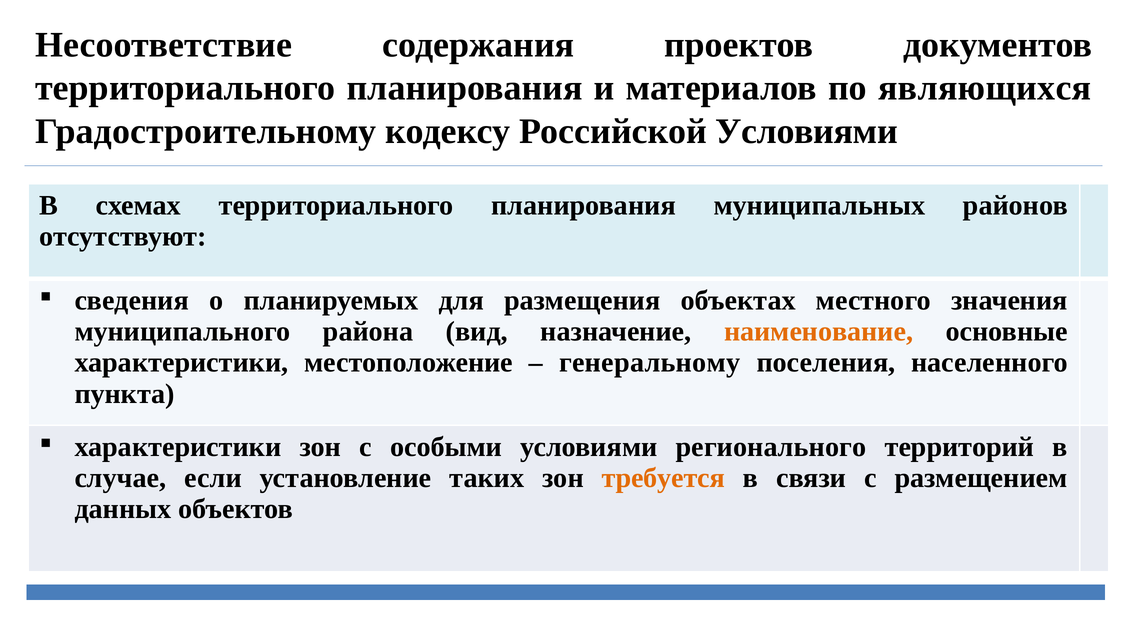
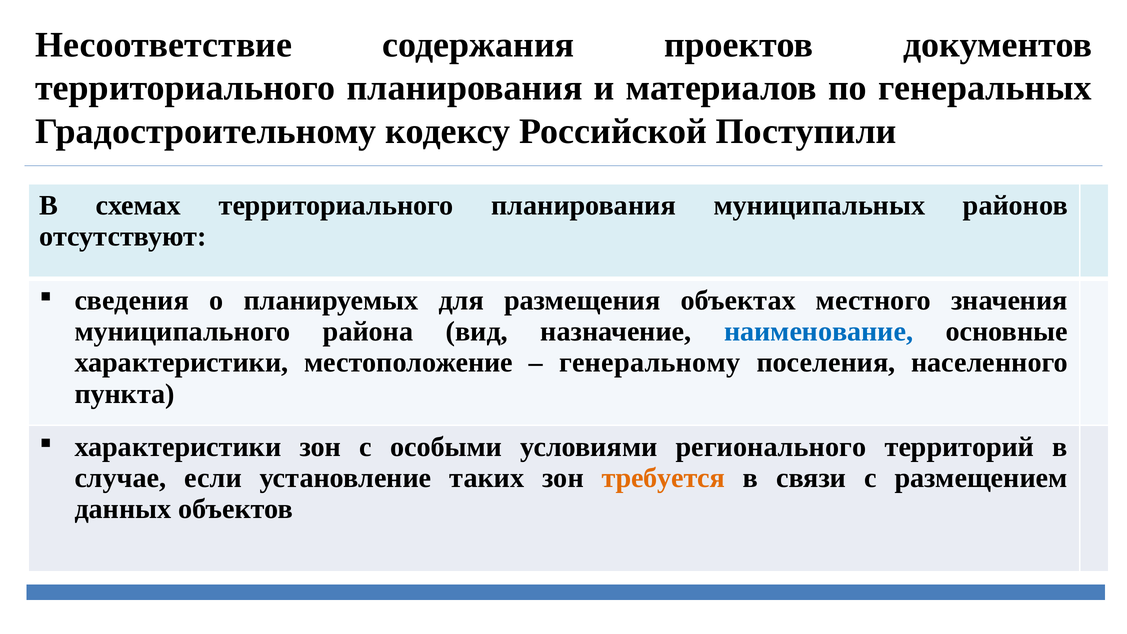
являющихся: являющихся -> генеральных (985, 88)
Российской Условиями: Условиями -> Поступили (806, 131)
наименование colour: orange -> blue (819, 331)
